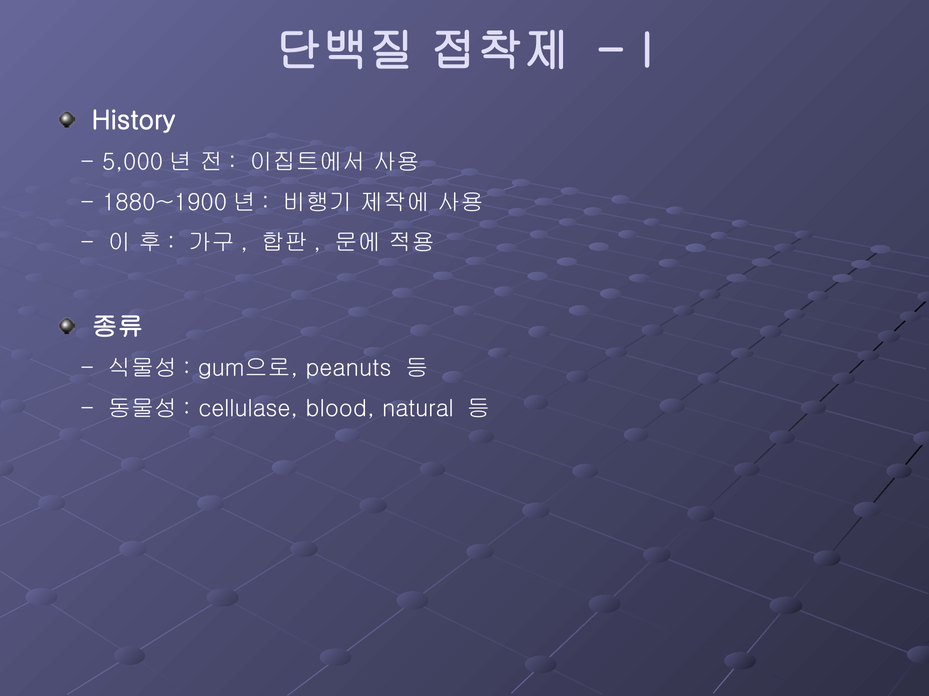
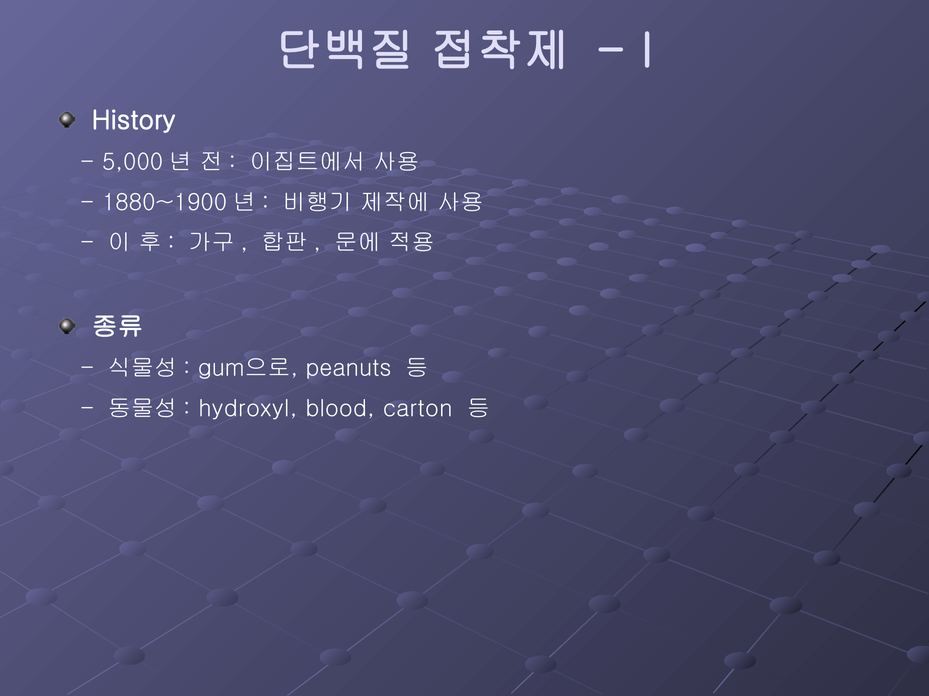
cellulase: cellulase -> hydroxyl (248, 409)
natural: natural -> carton (418, 409)
